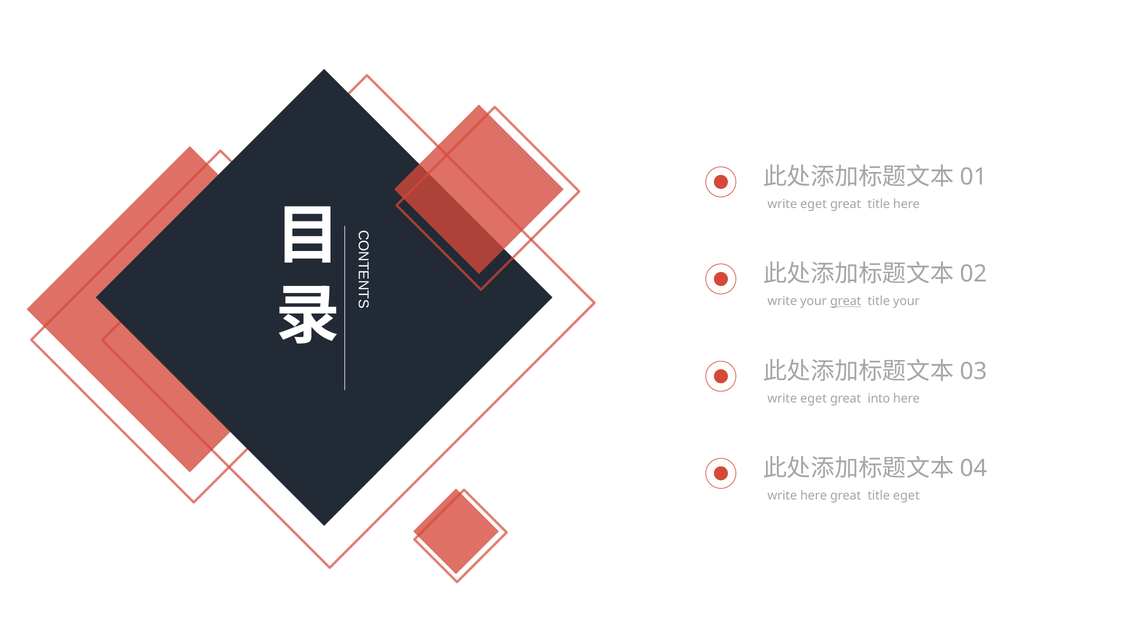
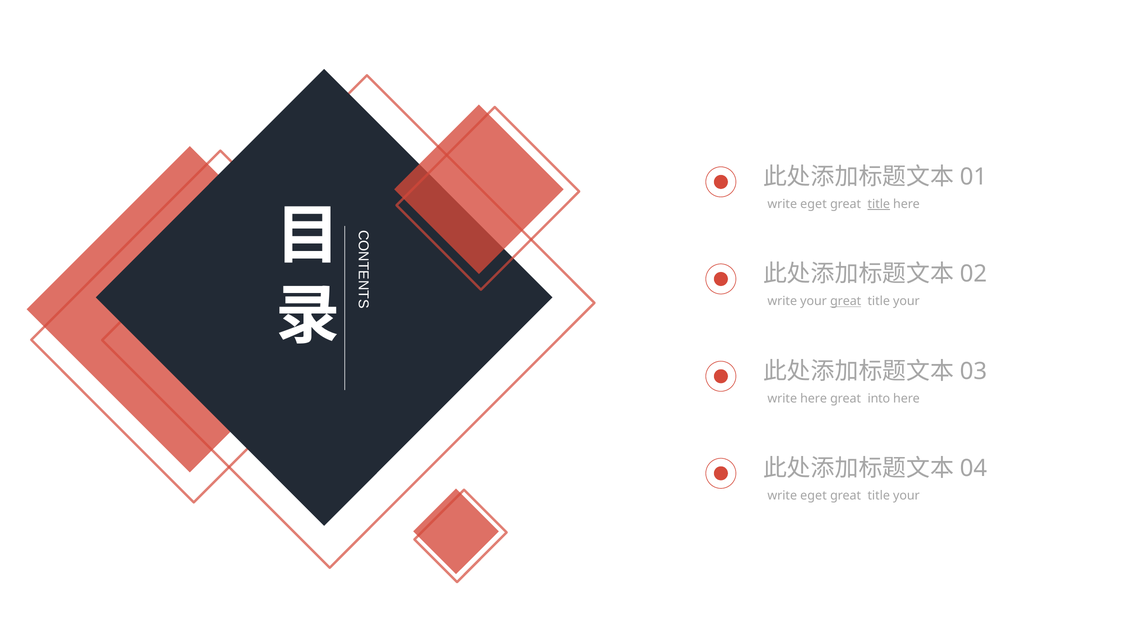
title underline: none -> present (879, 204)
eget: eget -> here (814, 398)
here: here -> eget (813, 495)
eget: eget -> your (906, 495)
